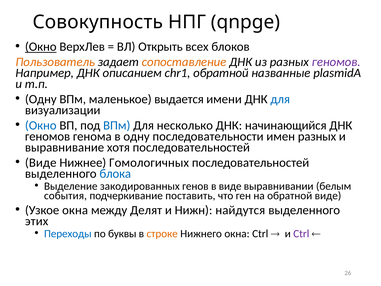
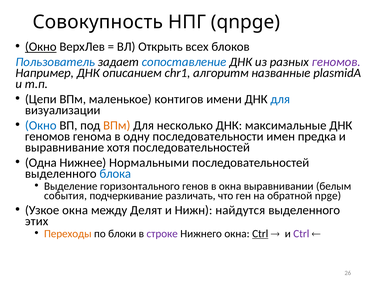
Пользователь colour: orange -> blue (55, 62)
сопоставление colour: orange -> blue (184, 62)
chr1 обратной: обратной -> алгоритм (221, 73)
Одну: Одну -> Цепи (41, 99)
выдается: выдается -> контигов (179, 99)
ВПм colour: blue -> orange (117, 125)
начинающийся: начинающийся -> максимальные (286, 125)
имен разных: разных -> предка (317, 136)
Виде: Виде -> Одна (41, 163)
Гомологичных: Гомологичных -> Нормальными (149, 163)
закодированных: закодированных -> горизонтального (140, 186)
в виде: виде -> окна (230, 186)
поставить: поставить -> различать (190, 196)
обратной виде: виде -> npge (328, 196)
Переходы colour: blue -> orange (68, 233)
буквы: буквы -> блоки (122, 233)
строке colour: orange -> purple (162, 233)
Ctrl underline: none -> present (260, 233)
